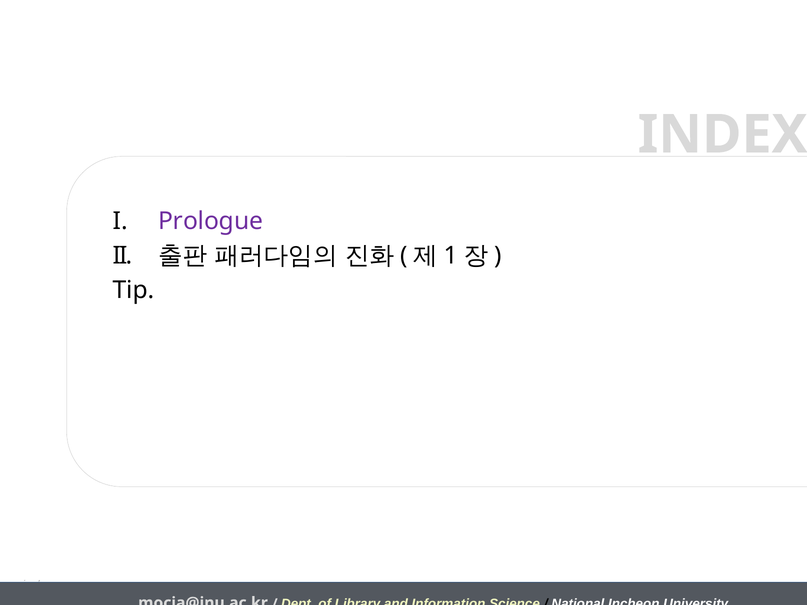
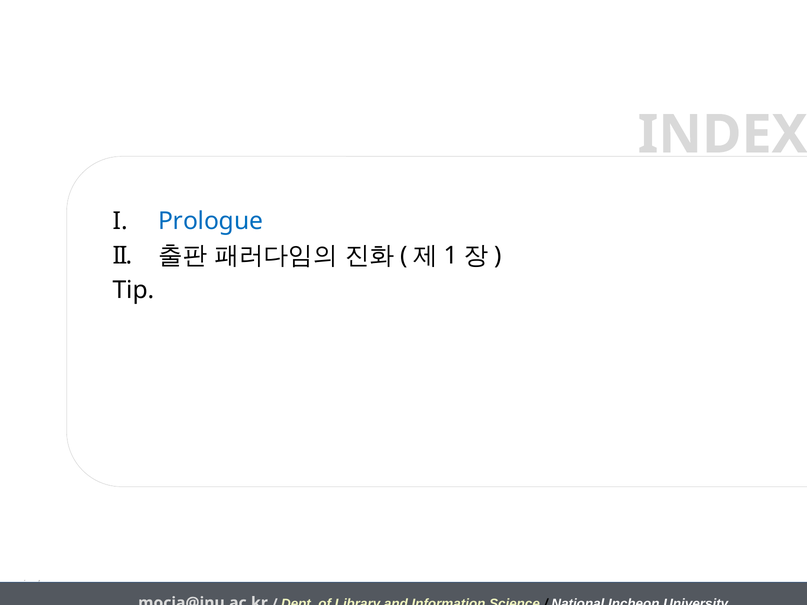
Prologue colour: purple -> blue (211, 221)
